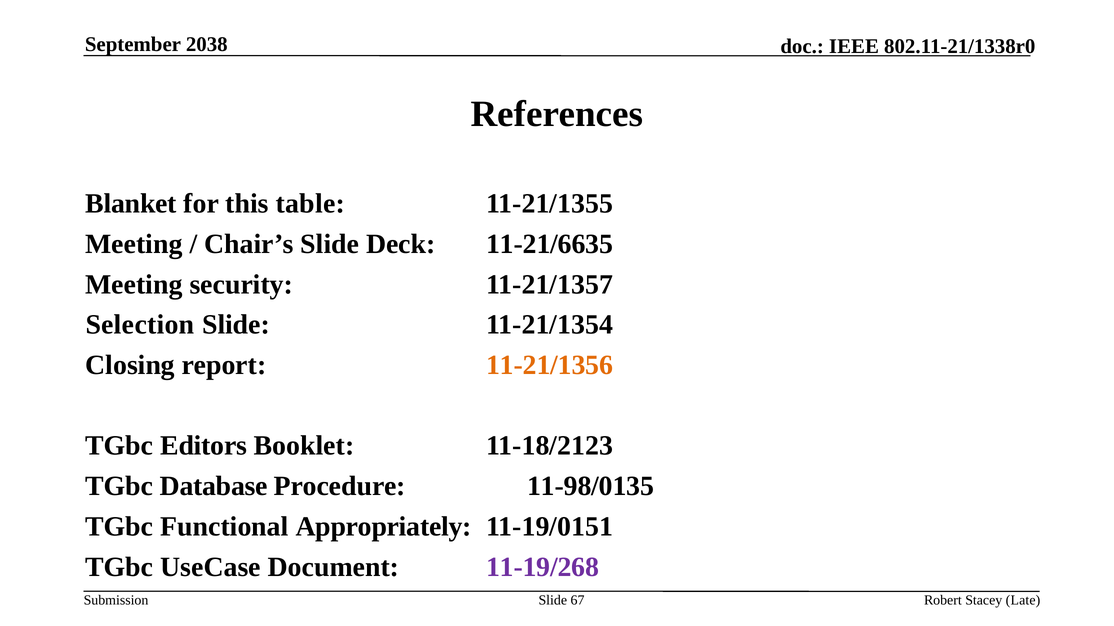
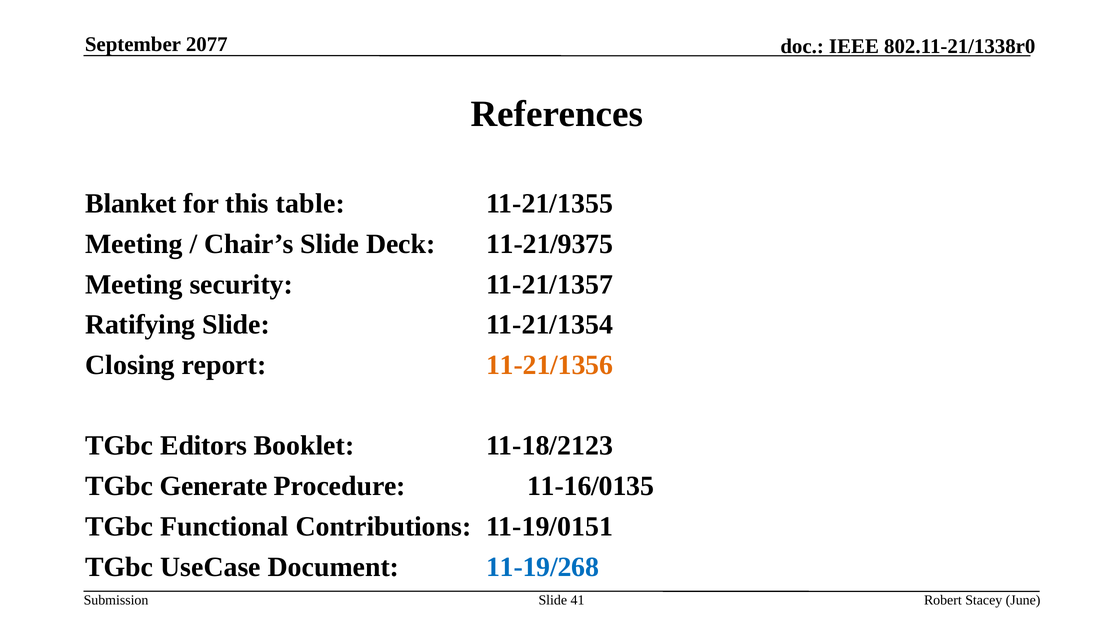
2038: 2038 -> 2077 (207, 44)
11-21/6635: 11-21/6635 -> 11-21/9375 (550, 244)
Selection: Selection -> Ratifying (140, 325)
Database: Database -> Generate (214, 487)
11-98/0135: 11-98/0135 -> 11-16/0135 (591, 487)
Appropriately: Appropriately -> Contributions (383, 527)
11-19/268 colour: purple -> blue (543, 567)
67: 67 -> 41 (578, 601)
Late: Late -> June (1023, 601)
